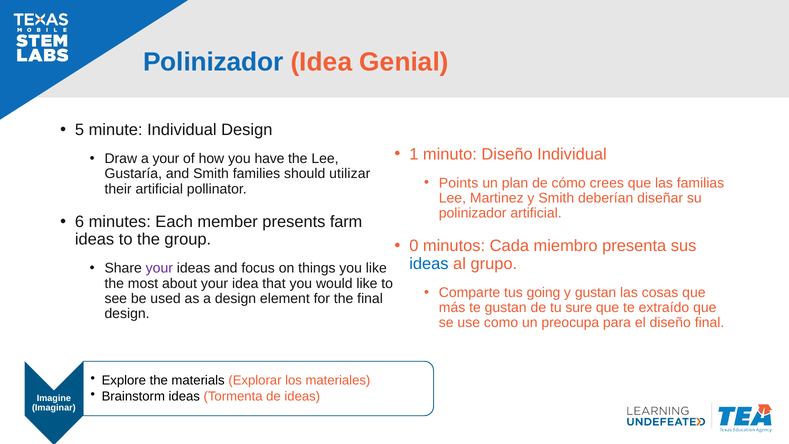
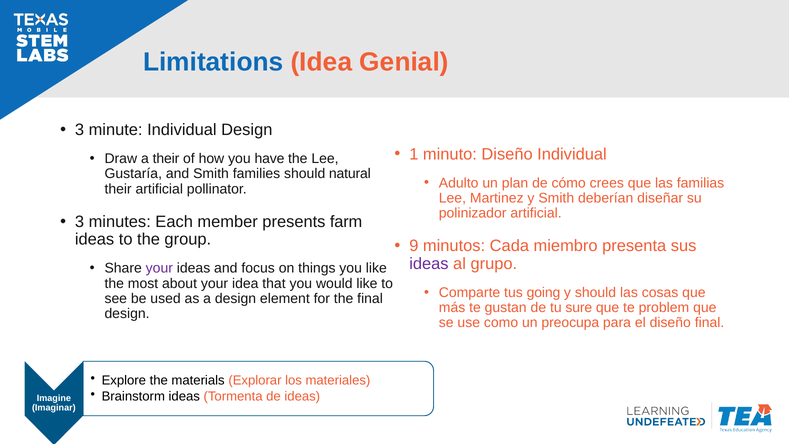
Polinizador: Polinizador -> Limitations (213, 62)
5: 5 -> 3 (80, 130)
a your: your -> their (166, 159)
utilizar: utilizar -> natural (350, 174)
Points: Points -> Adulto (459, 183)
6: 6 -> 3 (80, 222)
0: 0 -> 9 (414, 246)
ideas colour: blue -> purple (429, 264)
y gustan: gustan -> should (596, 292)
extraído: extraído -> problem (664, 307)
